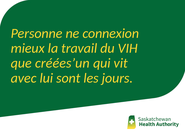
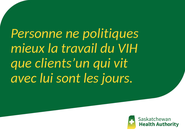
connexion: connexion -> politiques (111, 34)
créées’un: créées’un -> clients’un (62, 63)
